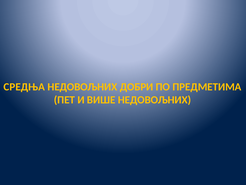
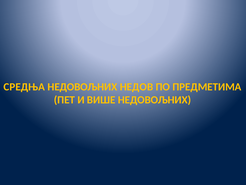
ДОБРИ: ДОБРИ -> НЕДОВ (136, 87)
